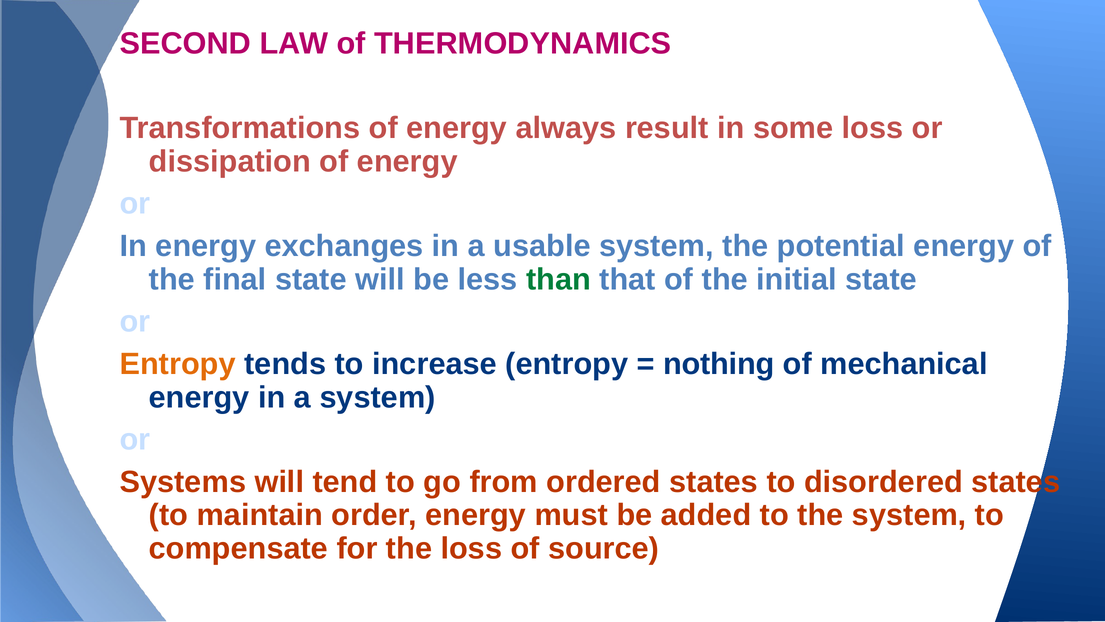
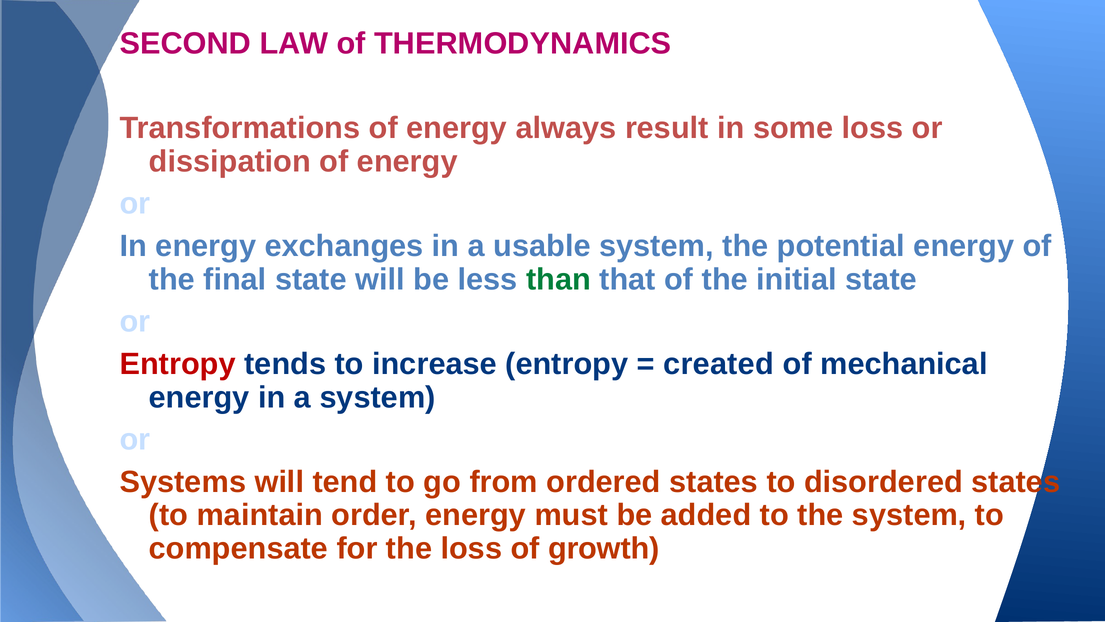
Entropy colour: orange -> red (178, 364)
nothing: nothing -> created (719, 364)
source: source -> growth (604, 548)
